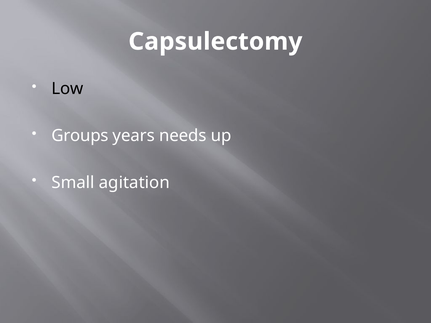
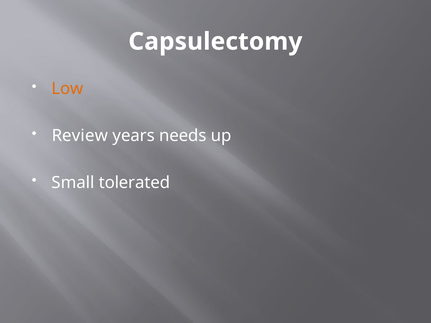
Low colour: black -> orange (68, 89)
Groups: Groups -> Review (80, 136)
agitation: agitation -> tolerated (134, 183)
